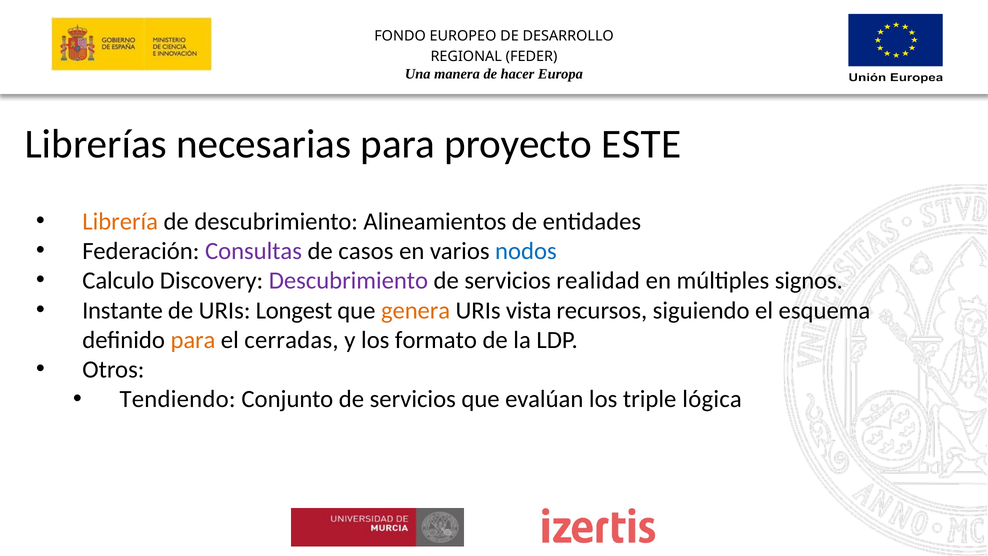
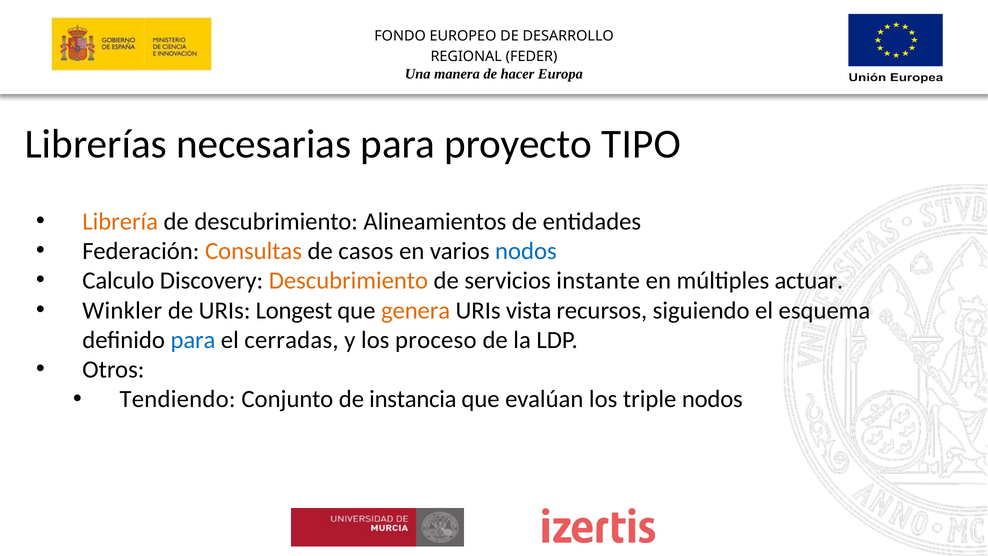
ESTE: ESTE -> TIPO (641, 144)
Consultas colour: purple -> orange (253, 251)
Descubrimiento colour: purple -> orange (348, 281)
realidad: realidad -> instante (598, 281)
signos: signos -> actuar (809, 281)
Instante: Instante -> Winkler (122, 310)
para colour: orange -> blue (193, 340)
formato: formato -> proceso (436, 340)
Conjunto de servicios: servicios -> instancia (413, 399)
triple lógica: lógica -> nodos (712, 399)
